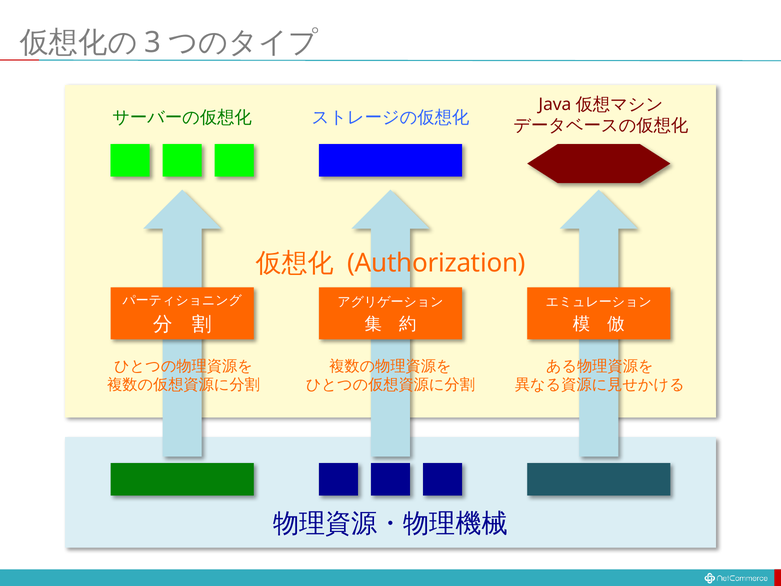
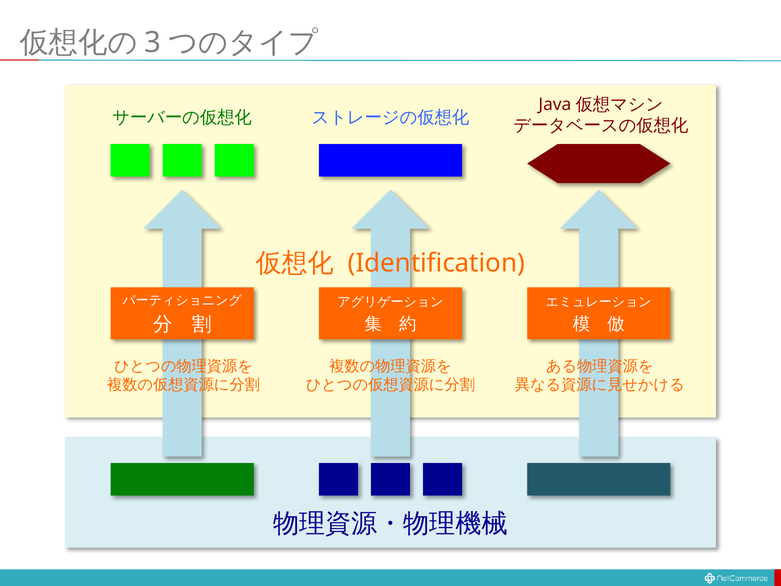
Authorization: Authorization -> Identification (436, 263)
